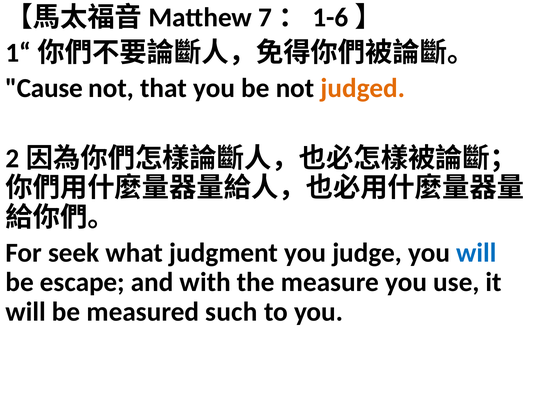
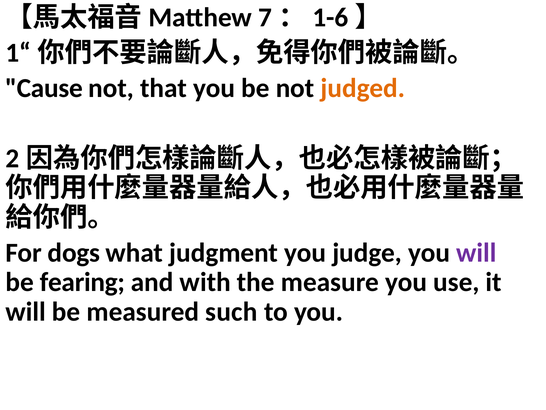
seek: seek -> dogs (74, 252)
will colour: blue -> purple (476, 252)
escape: escape -> fearing (82, 282)
